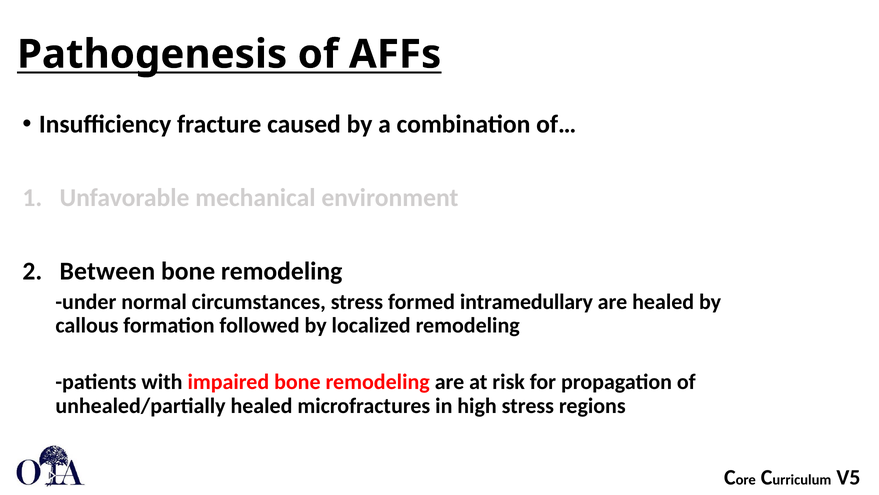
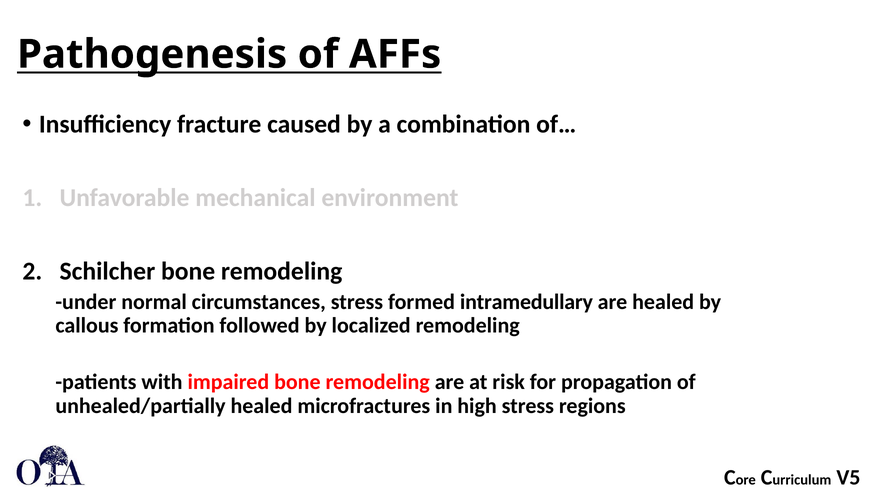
Between: Between -> Schilcher (107, 271)
